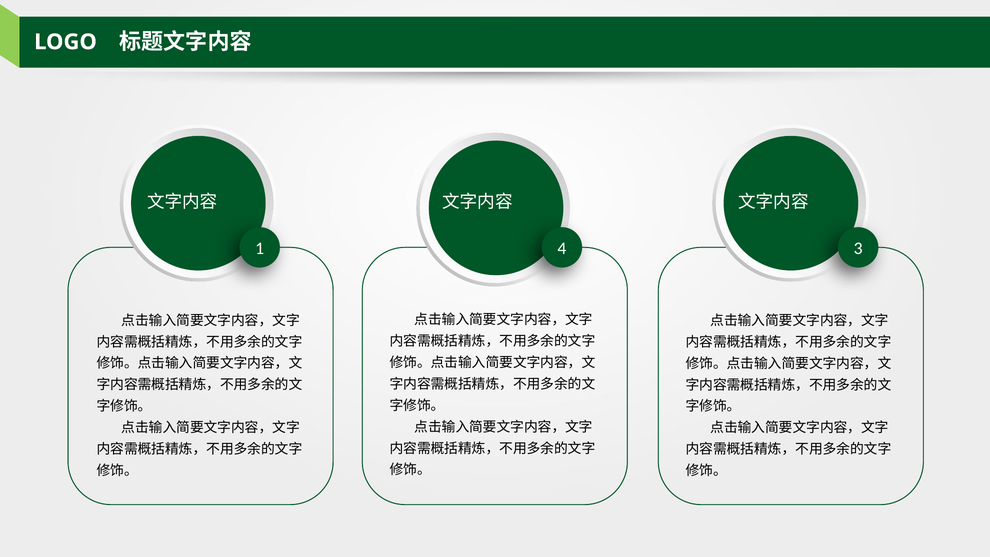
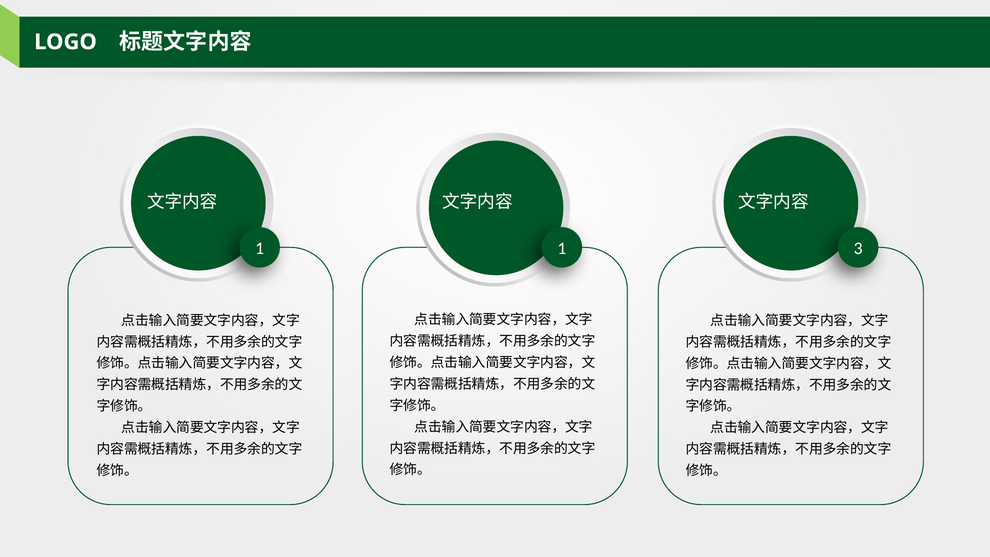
1 4: 4 -> 1 (562, 248)
